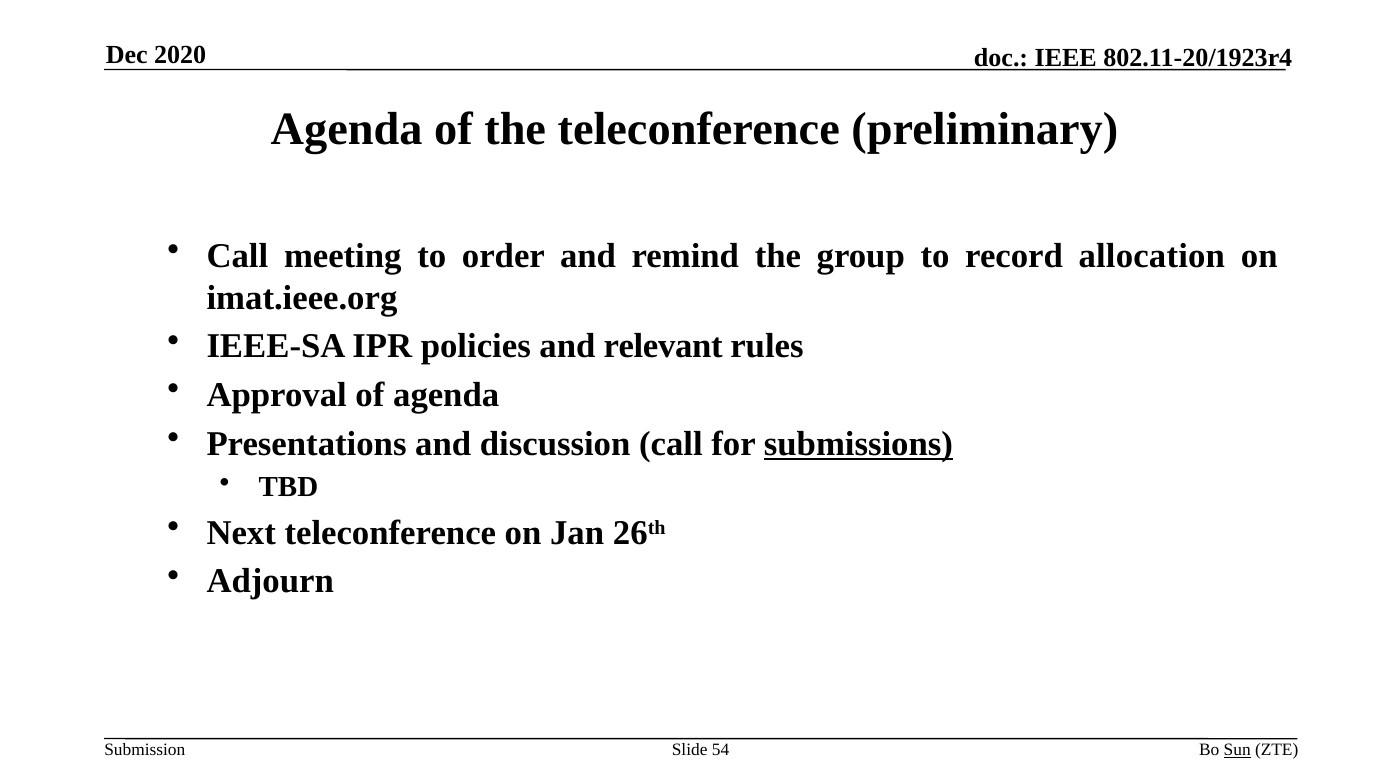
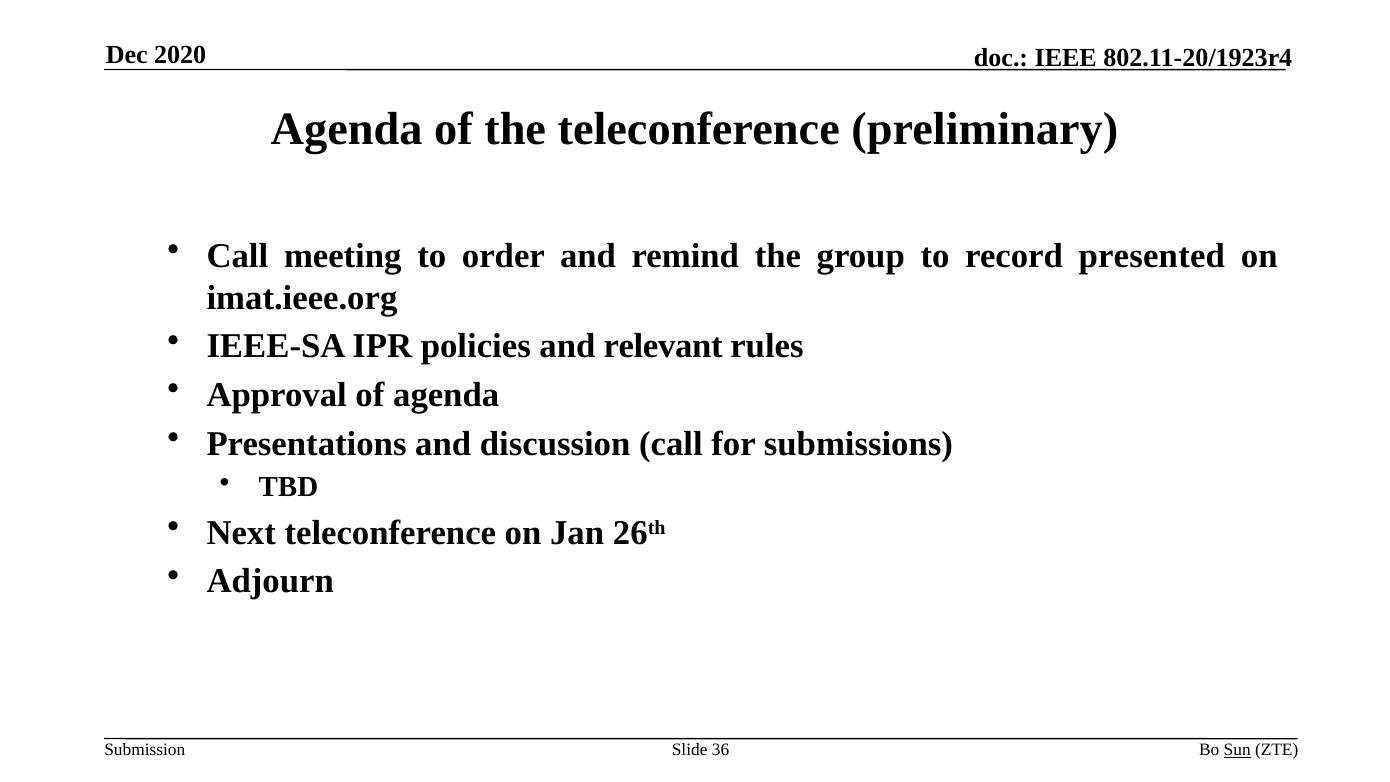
allocation: allocation -> presented (1152, 256)
submissions underline: present -> none (858, 444)
54: 54 -> 36 (721, 750)
